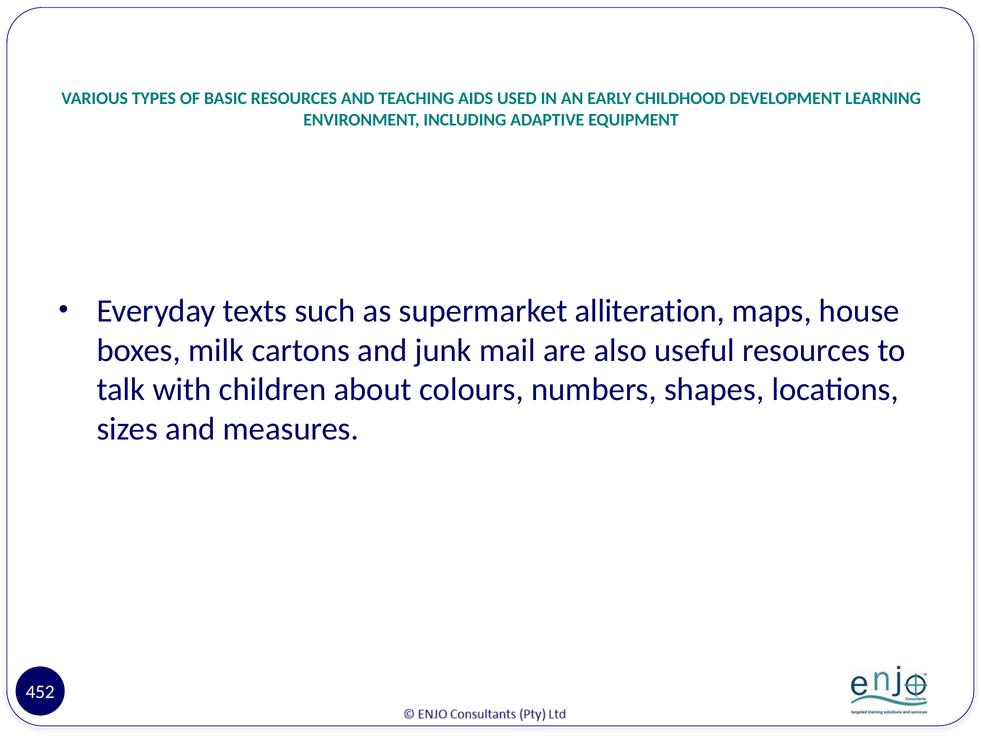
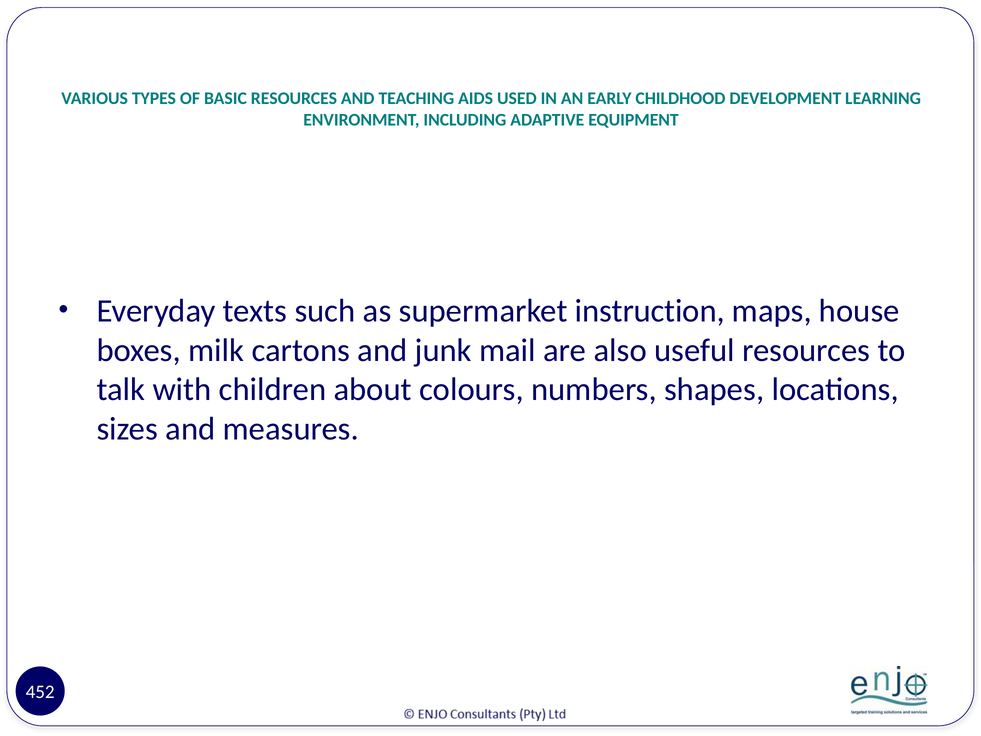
alliteration: alliteration -> instruction (650, 311)
